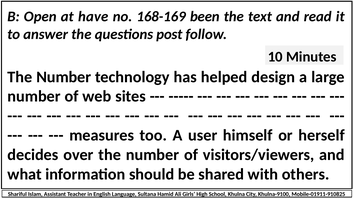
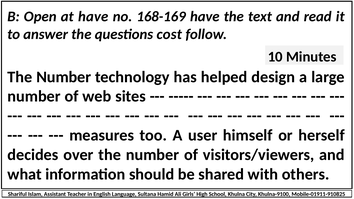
168-169 been: been -> have (205, 17)
post: post -> cost (169, 34)
